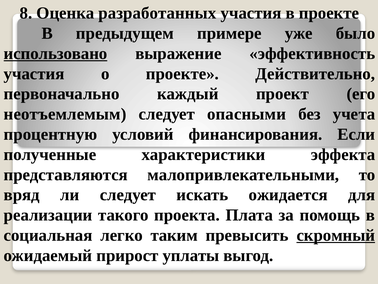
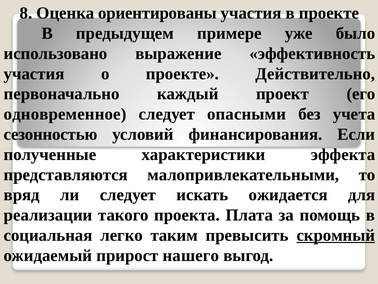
разработанных: разработанных -> ориентированы (157, 13)
использовано underline: present -> none (56, 53)
неотъемлемым: неотъемлемым -> одновременное (65, 114)
процентную: процентную -> сезонностью (51, 134)
уплаты: уплаты -> нашего (191, 255)
